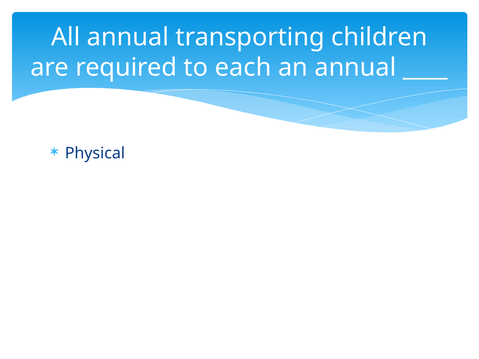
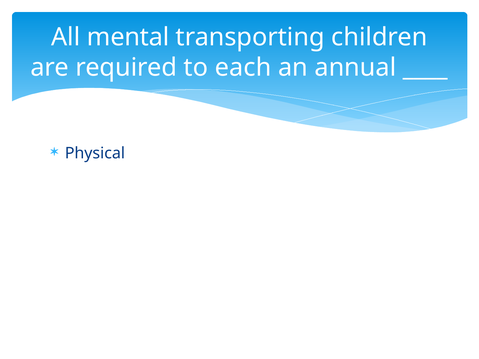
All annual: annual -> mental (128, 37)
